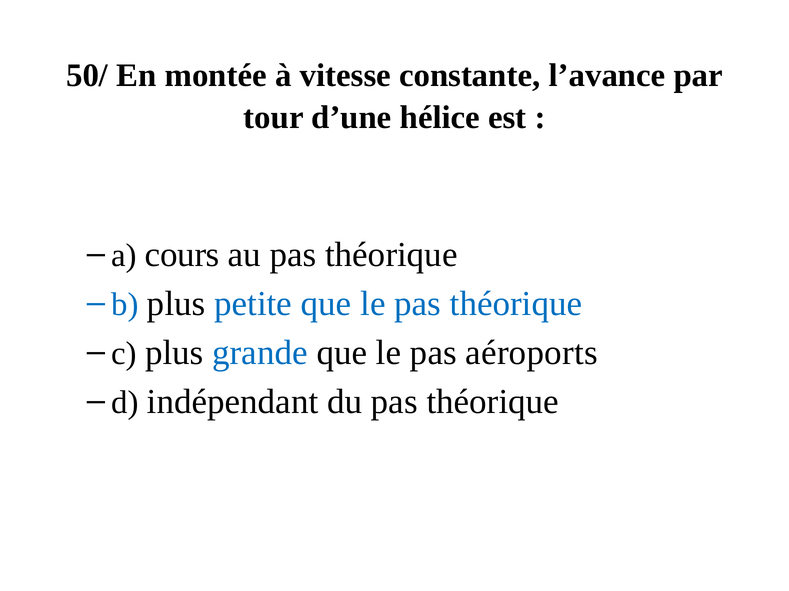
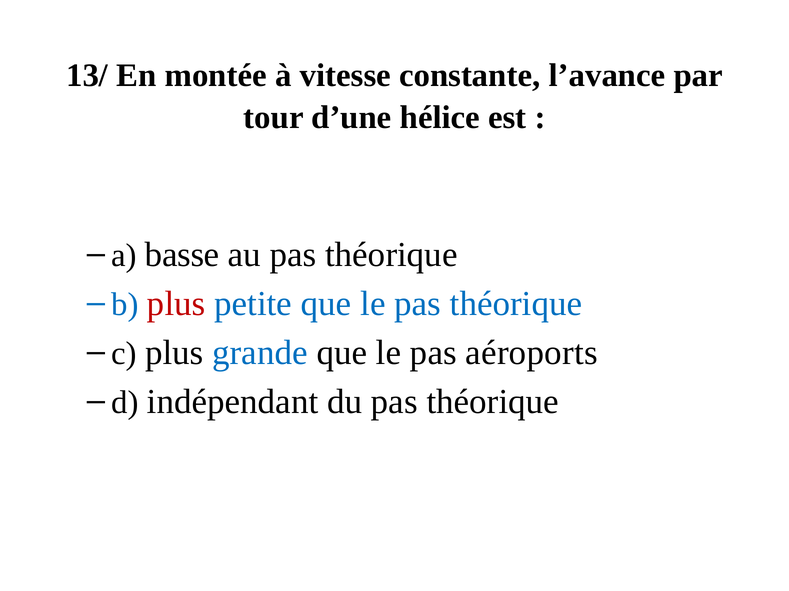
50/: 50/ -> 13/ (87, 76)
cours: cours -> basse (182, 255)
plus colour: black -> red (176, 304)
